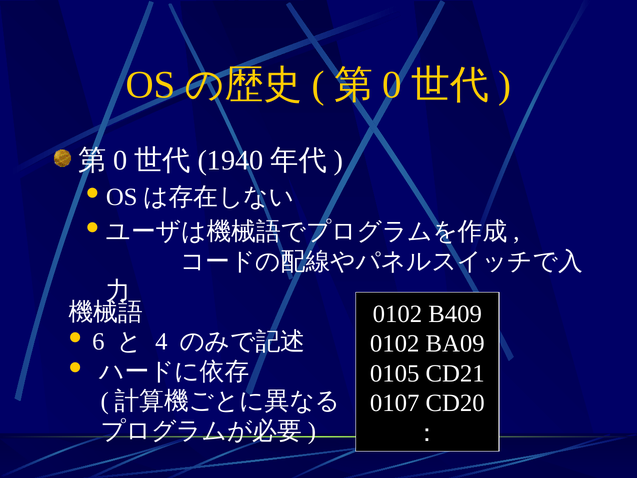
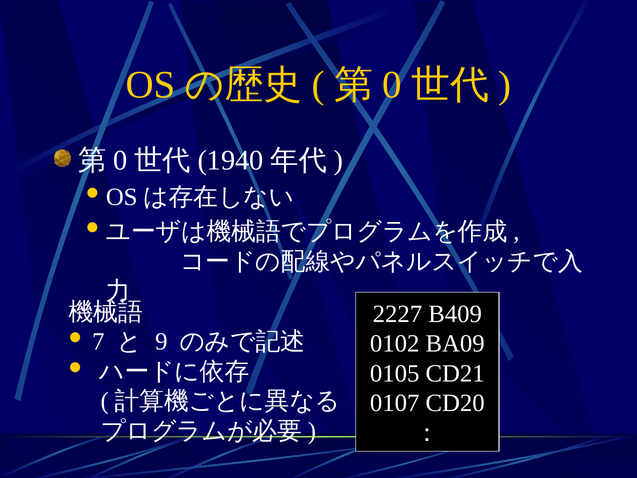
0102: 0102 -> 2227 (397, 314)
6: 6 -> 7 (98, 341)
4: 4 -> 9 (161, 341)
